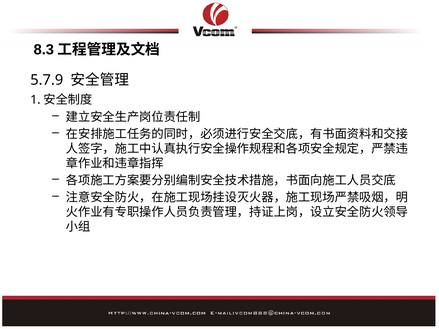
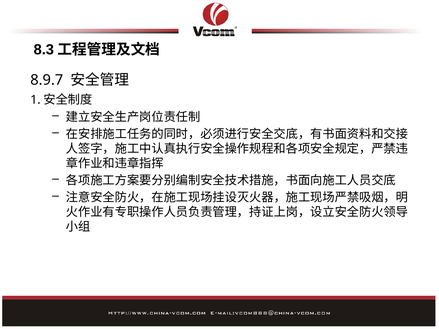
5.7.9: 5.7.9 -> 8.9.7 (47, 80)
